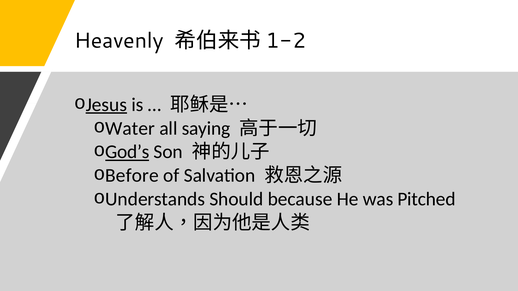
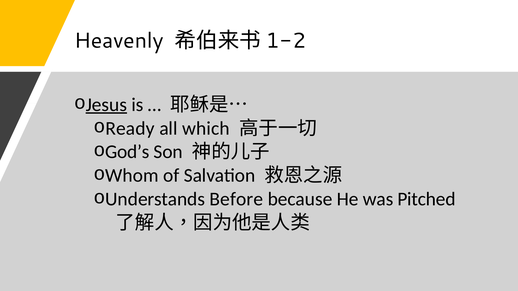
Water: Water -> Ready (130, 128)
saying: saying -> which (206, 128)
God’s underline: present -> none (127, 152)
Before: Before -> Whom (132, 176)
Should: Should -> Before (236, 199)
